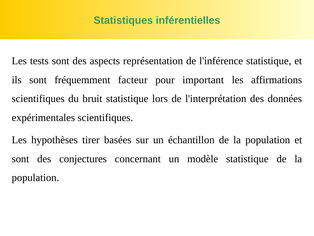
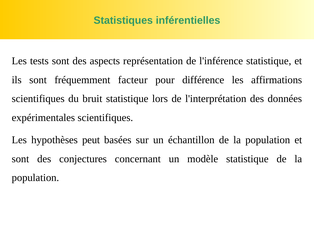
important: important -> différence (203, 80)
tirer: tirer -> peut (91, 140)
